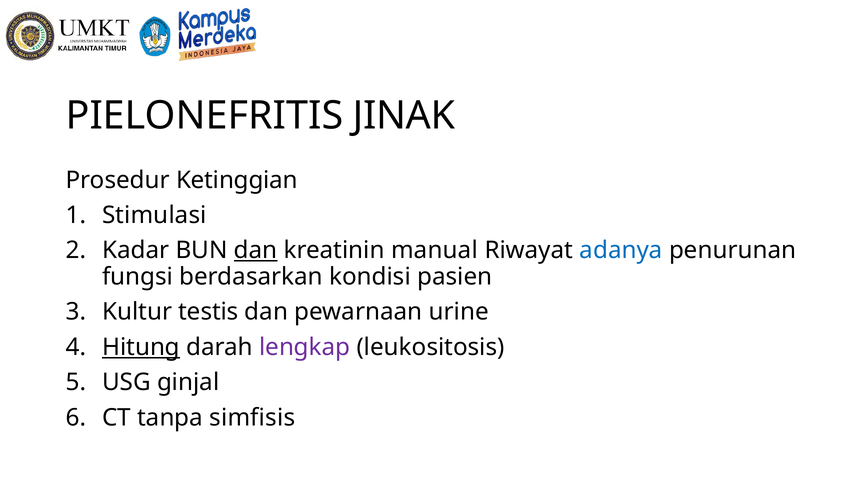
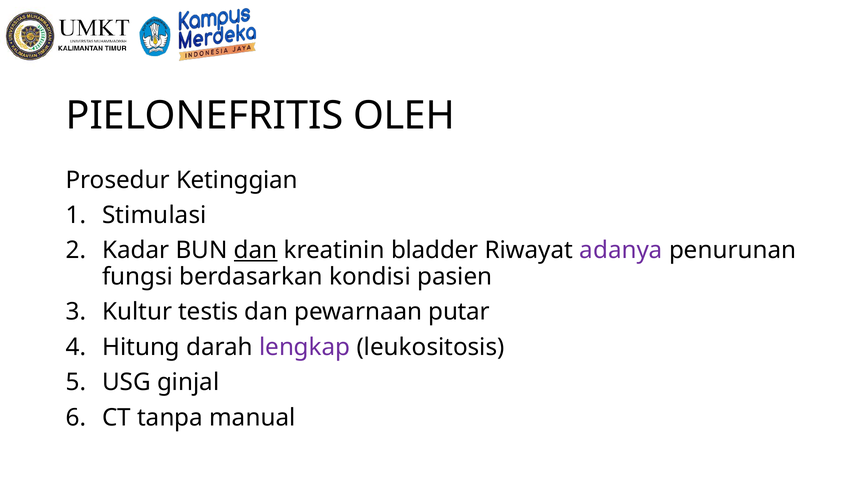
JINAK: JINAK -> OLEH (404, 116)
manual: manual -> bladder (435, 250)
adanya colour: blue -> purple (621, 250)
urine: urine -> putar (459, 312)
Hitung underline: present -> none (141, 347)
simfisis: simfisis -> manual (252, 417)
